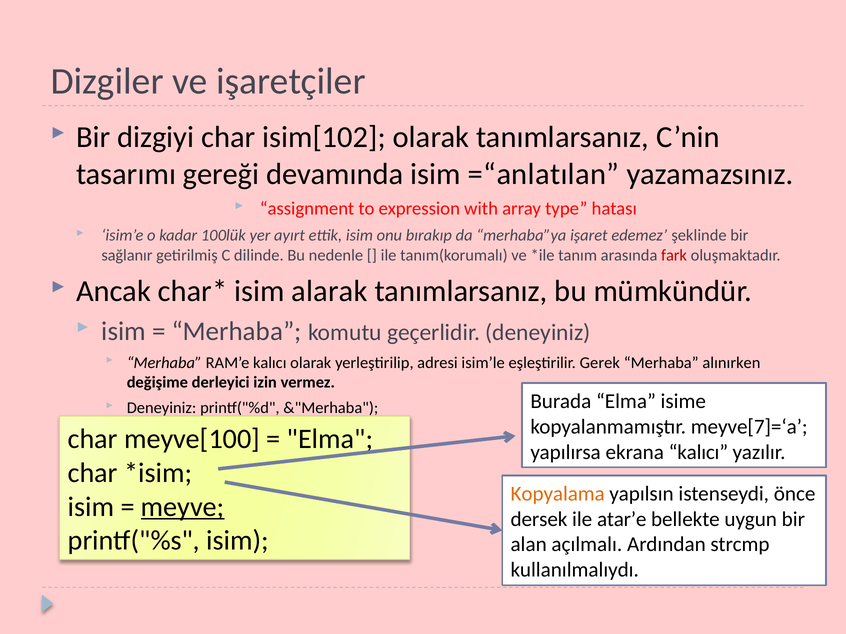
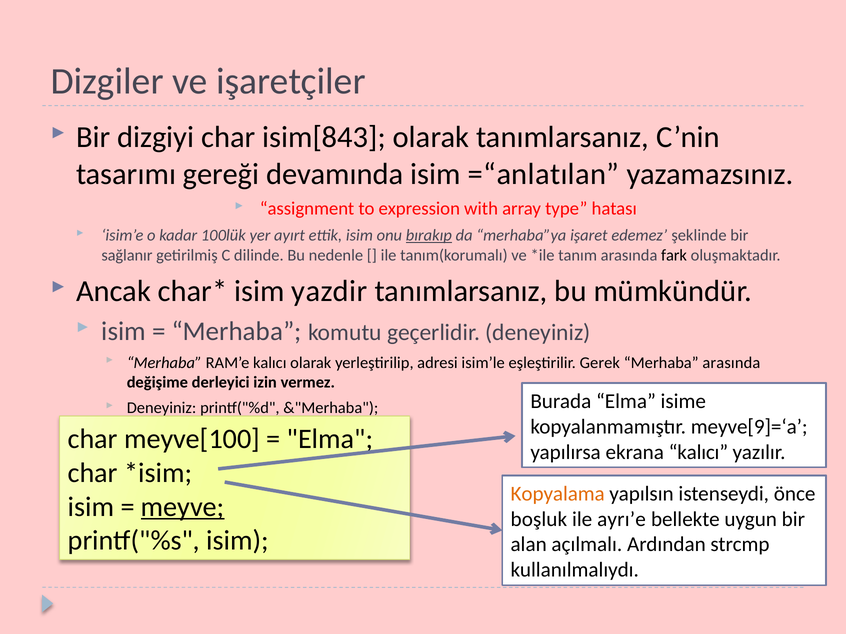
isim[102: isim[102 -> isim[843 (324, 137)
bırakıp underline: none -> present (429, 236)
fark colour: red -> black (674, 255)
alarak: alarak -> yazdir (329, 292)
Merhaba alınırken: alınırken -> arasında (731, 363)
meyve[7]=‘a: meyve[7]=‘a -> meyve[9]=‘a (749, 427)
dersek: dersek -> boşluk (539, 520)
atar’e: atar’e -> ayrı’e (621, 520)
